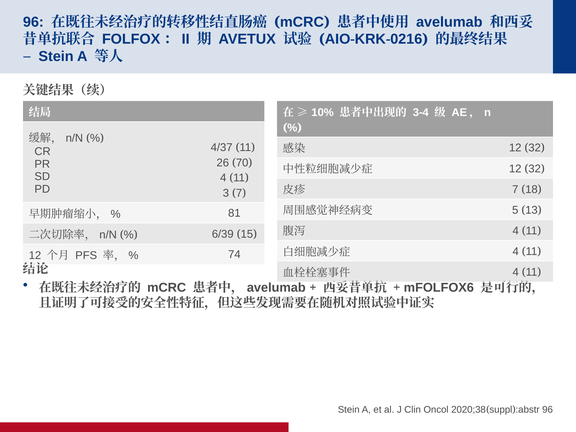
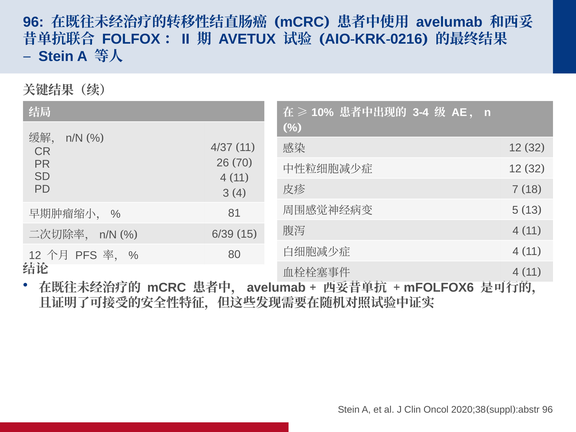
7: 7 -> 4 (239, 193)
74: 74 -> 80 (234, 254)
